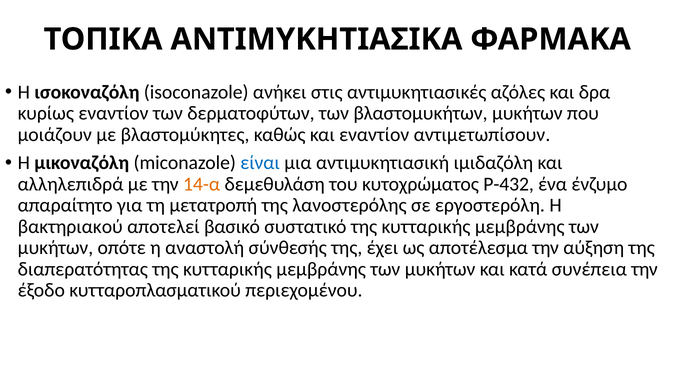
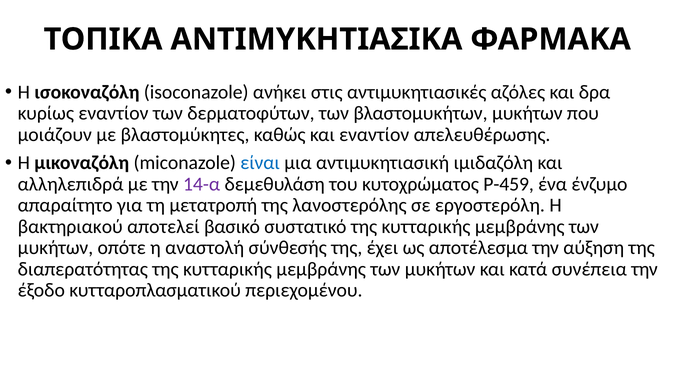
αντιμετωπίσουν: αντιμετωπίσουν -> απελευθέρωσης (482, 135)
14-α colour: orange -> purple (202, 184)
P-432: P-432 -> P-459 (509, 184)
